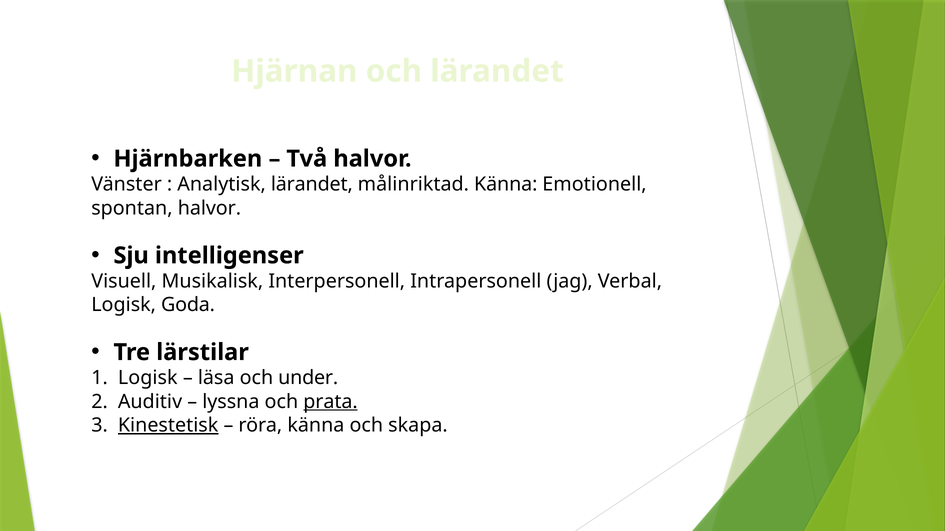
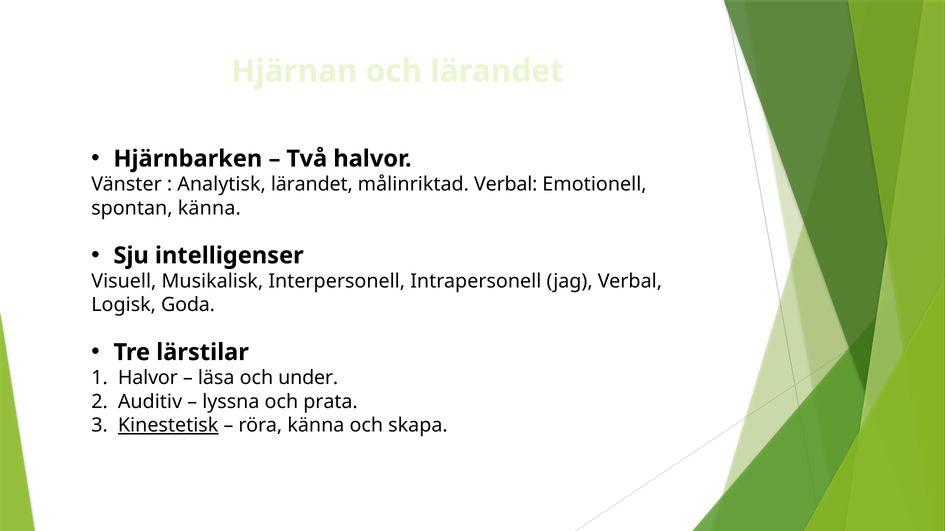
målinriktad Känna: Känna -> Verbal (506, 185)
spontan halvor: halvor -> känna (209, 208)
Logisk: Logisk -> Halvor (148, 378)
prata underline: present -> none (331, 402)
